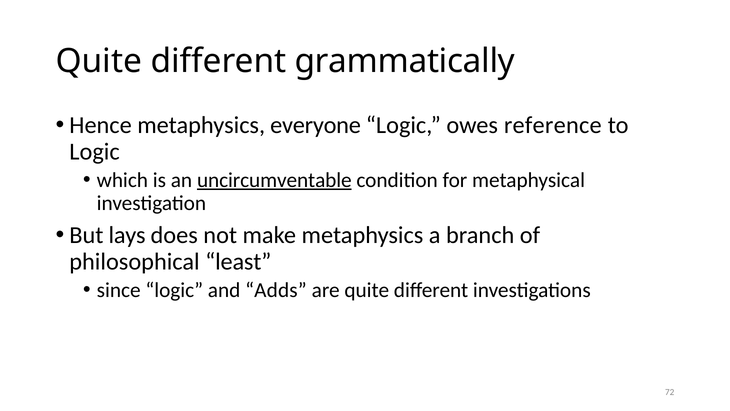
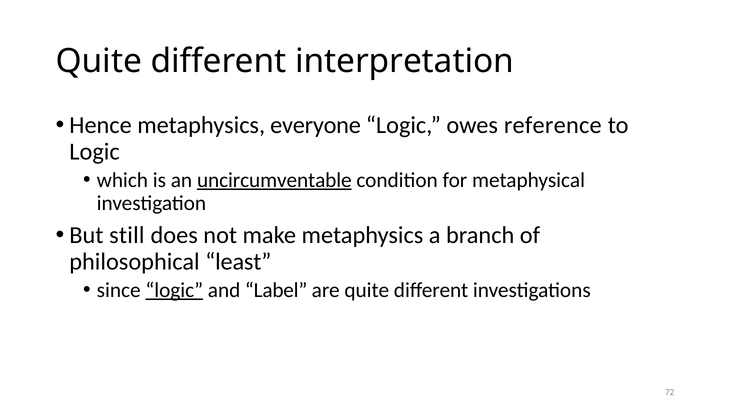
grammatically: grammatically -> interpretation (405, 61)
lays: lays -> still (127, 235)
logic underline: none -> present (174, 290)
Adds: Adds -> Label (276, 290)
